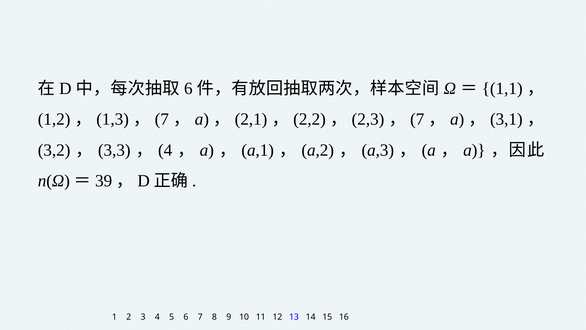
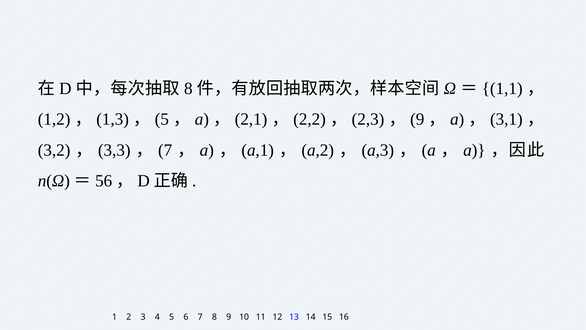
6: 6 -> 8 (188, 88)
7: 7 -> 5 (162, 119)
7: 7 -> 9 (417, 119)
4: 4 -> 7 (165, 150)
39: 39 -> 56 (104, 181)
